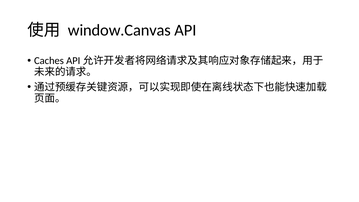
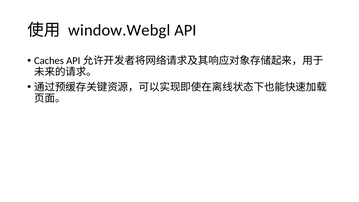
window.Canvas: window.Canvas -> window.Webgl (119, 30)
